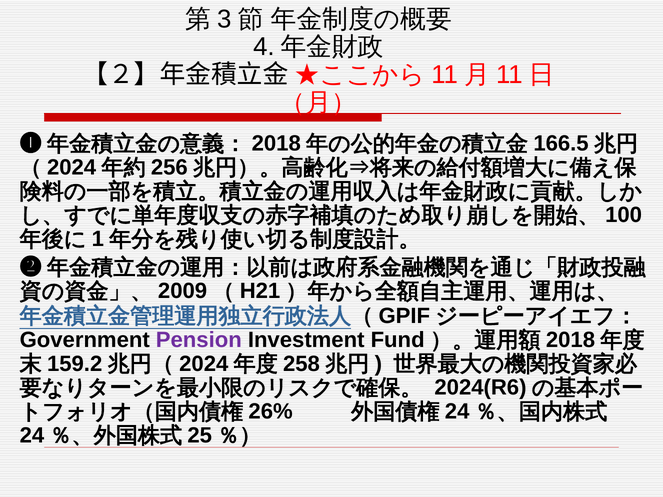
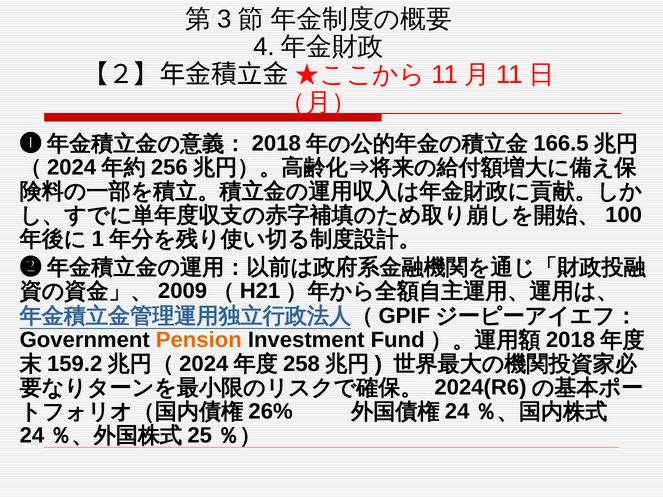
Pension colour: purple -> orange (199, 340)
